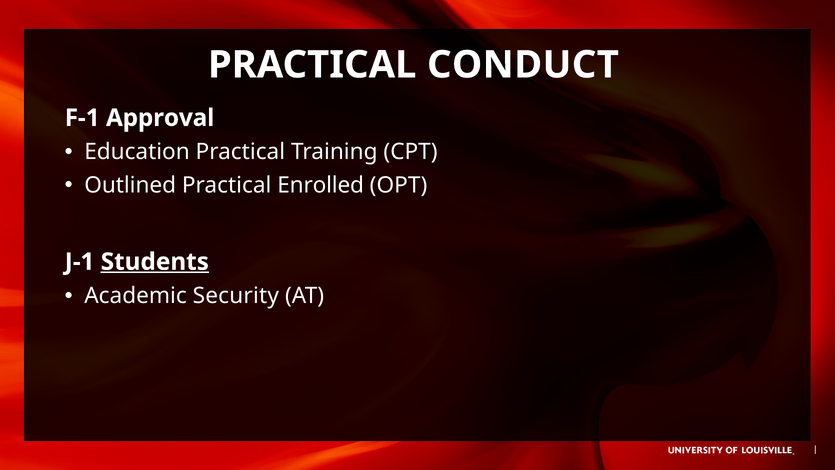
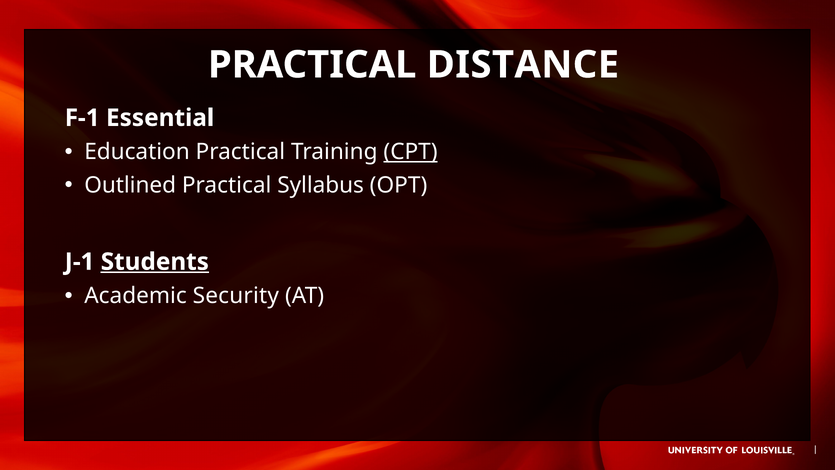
CONDUCT: CONDUCT -> DISTANCE (523, 65)
Approval: Approval -> Essential (160, 118)
CPT underline: none -> present (411, 152)
Enrolled: Enrolled -> Syllabus (321, 185)
